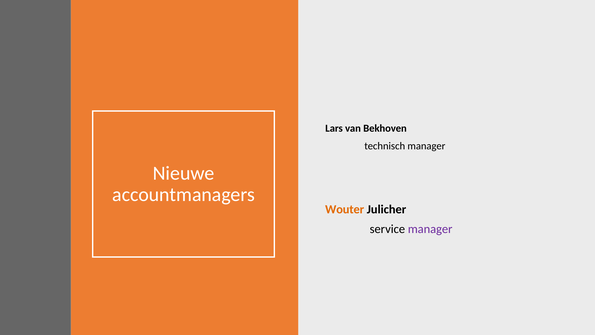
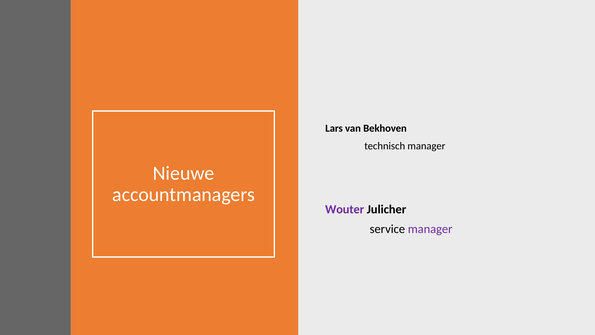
Wouter colour: orange -> purple (345, 209)
